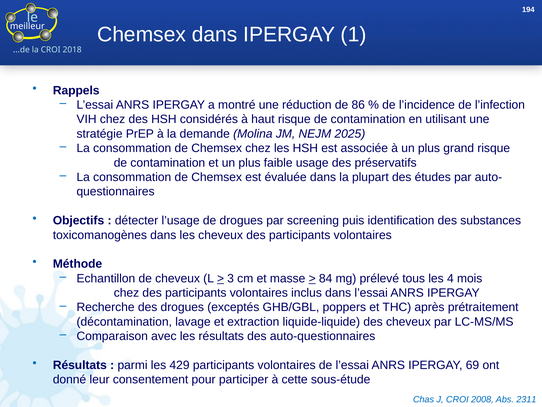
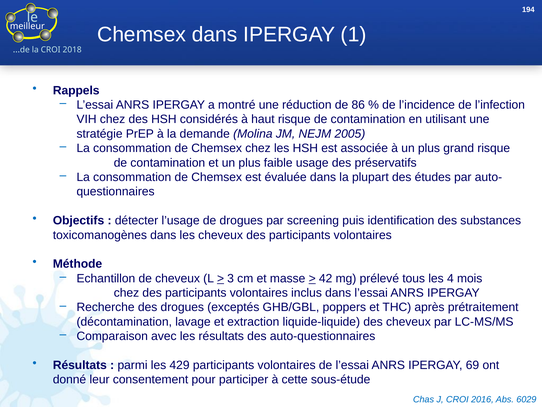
2025: 2025 -> 2005 (350, 134)
84: 84 -> 42 (326, 278)
2008: 2008 -> 2016 (482, 399)
2311: 2311 -> 6029 (526, 399)
